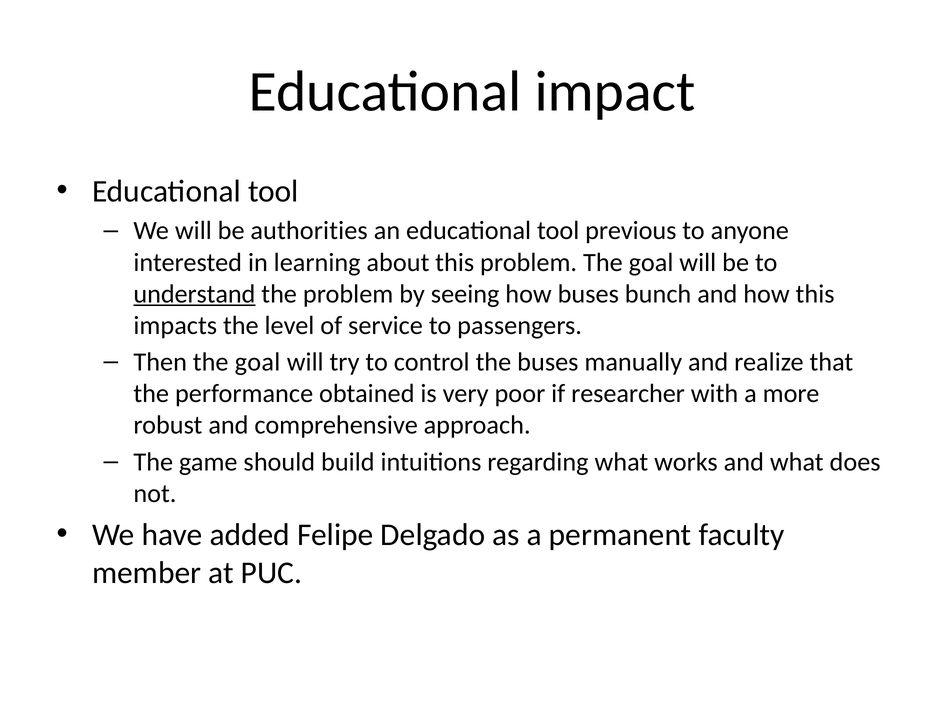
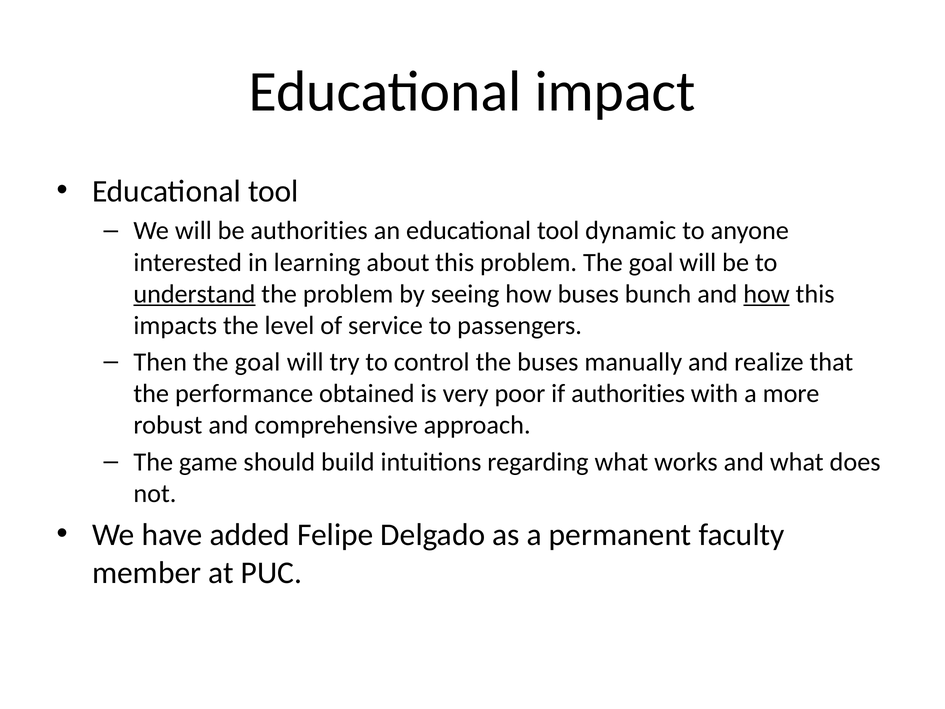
previous: previous -> dynamic (631, 231)
how underline: none -> present (767, 294)
if researcher: researcher -> authorities (628, 394)
